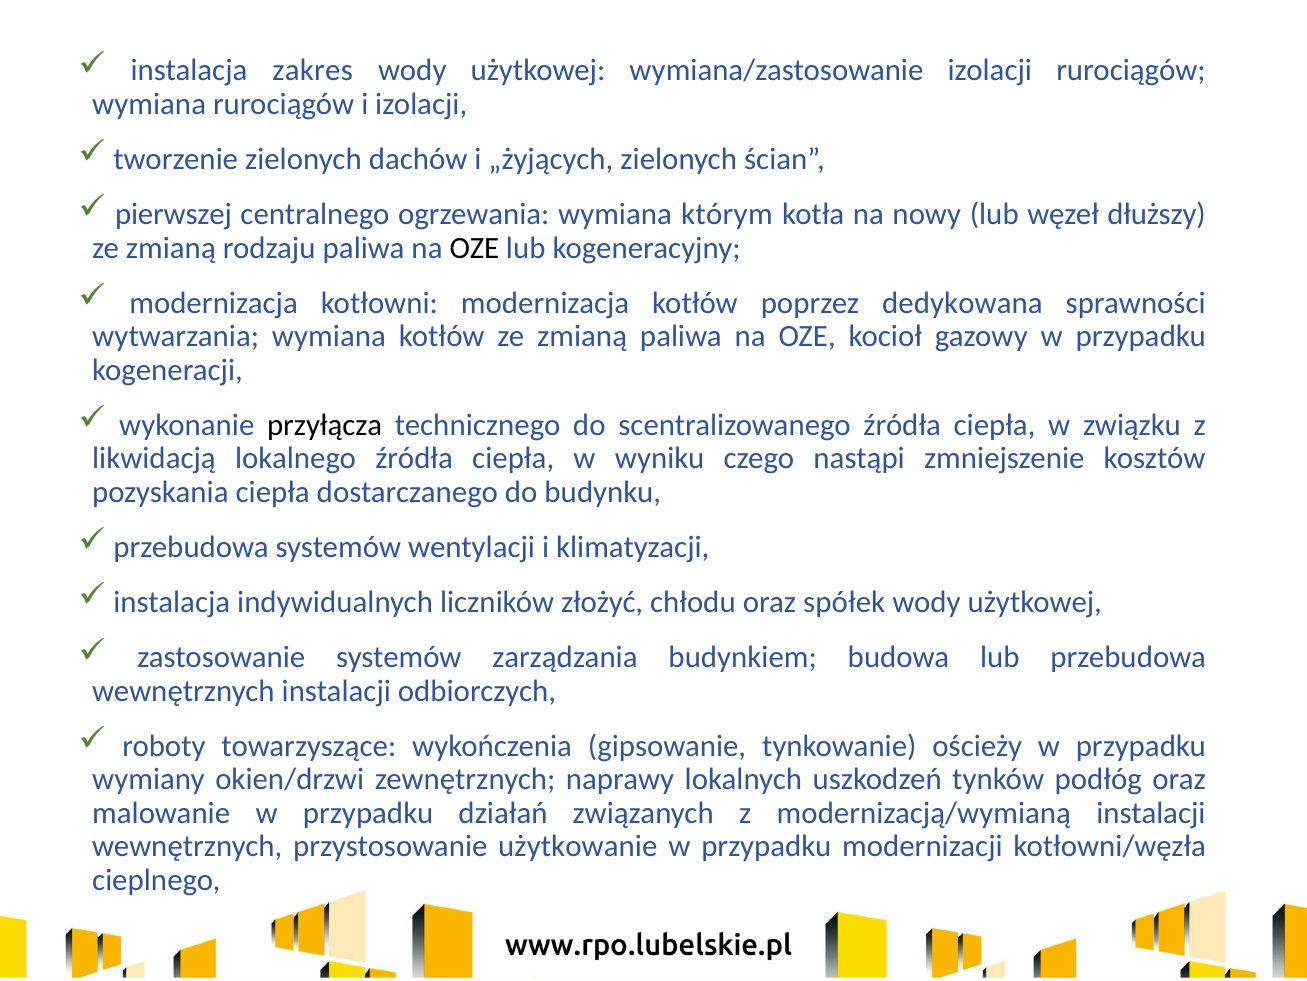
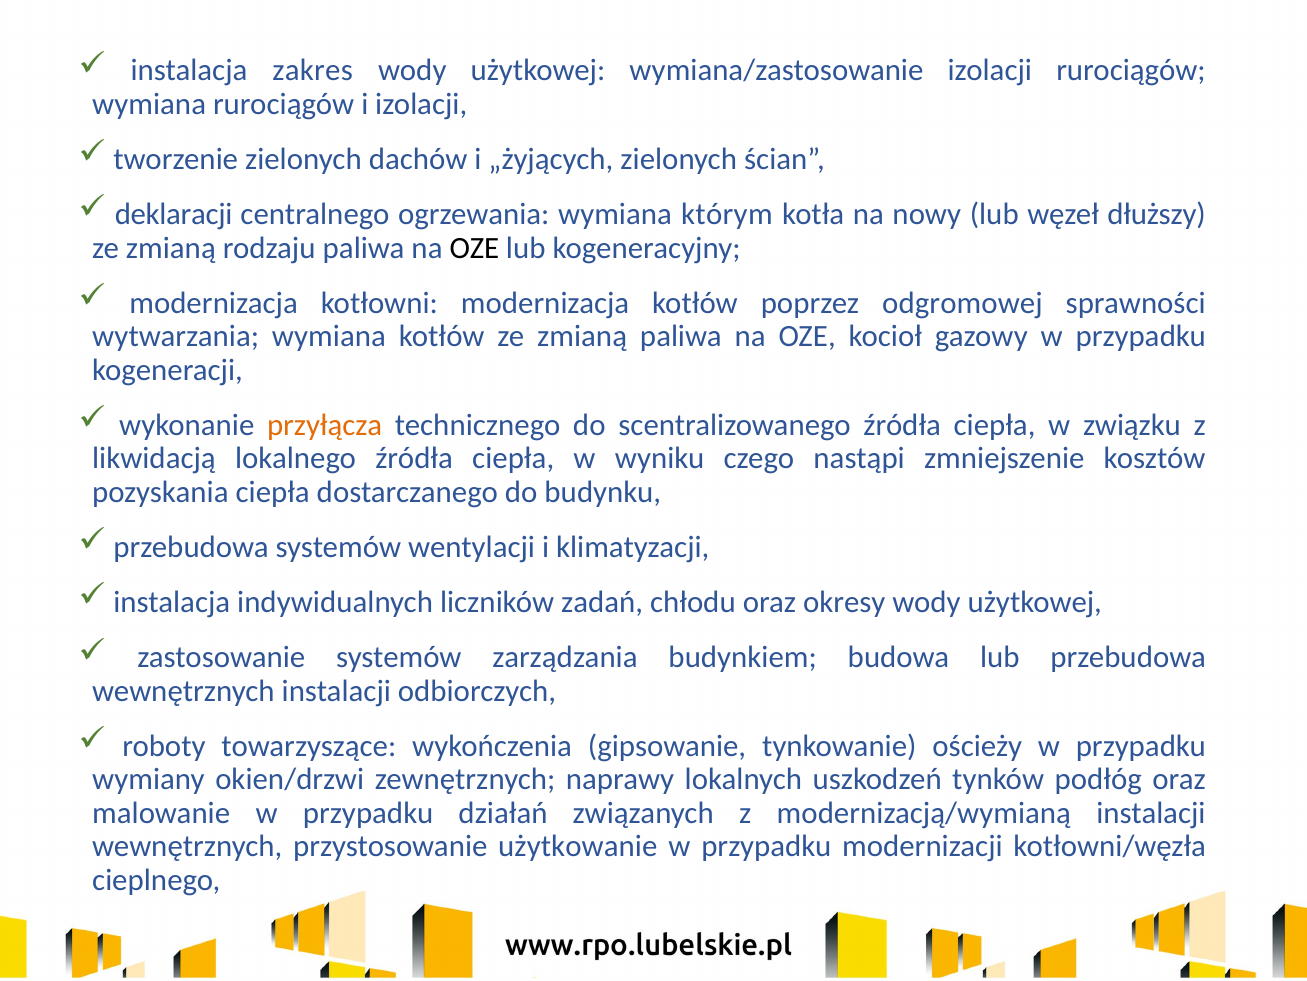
pierwszej: pierwszej -> deklaracji (174, 214)
dedykowana: dedykowana -> odgromowej (962, 303)
przyłącza colour: black -> orange (325, 425)
złożyć: złożyć -> zadań (602, 602)
spółek: spółek -> okresy (844, 602)
